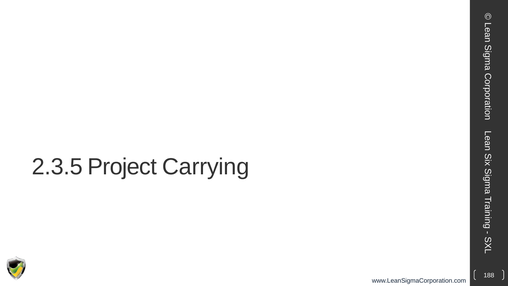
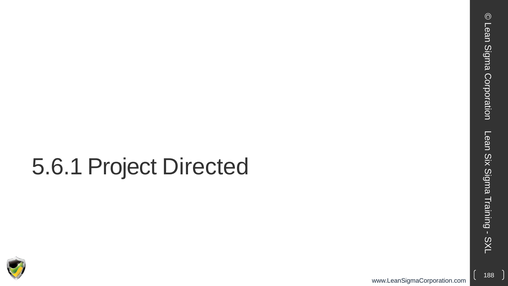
2.3.5: 2.3.5 -> 5.6.1 (57, 167)
Carrying: Carrying -> Directed (206, 167)
